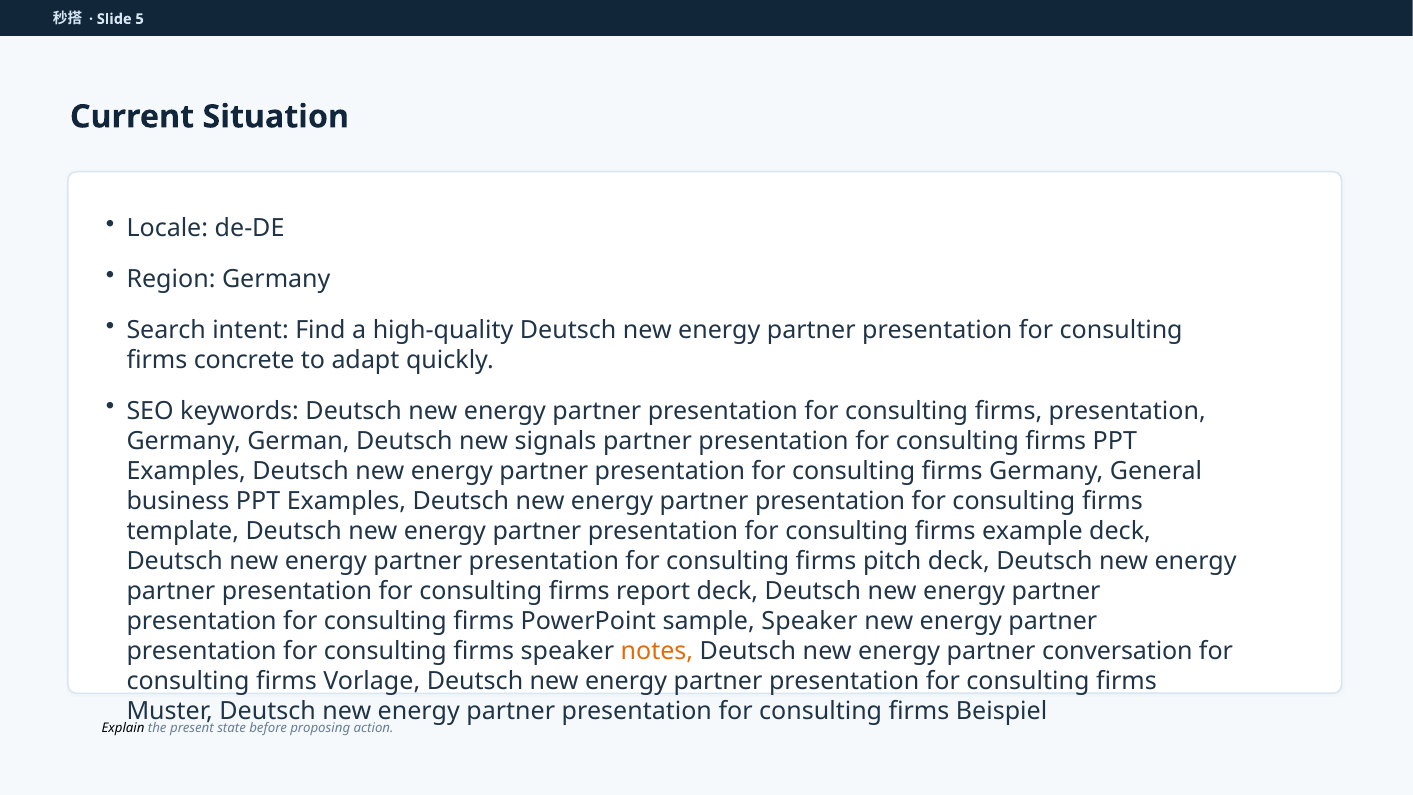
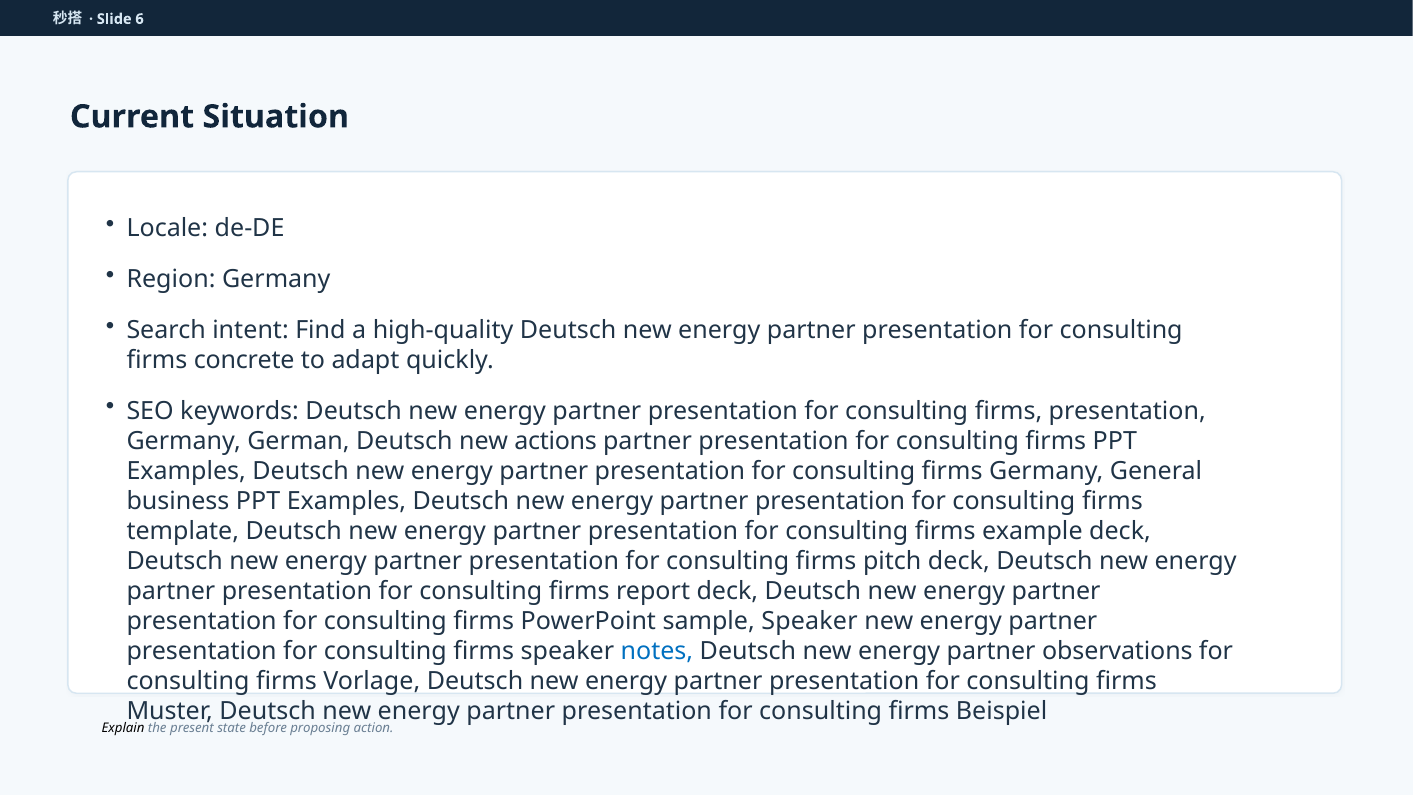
5: 5 -> 6 (140, 19)
signals: signals -> actions (556, 441)
notes colour: orange -> blue (657, 651)
conversation: conversation -> observations (1117, 651)
